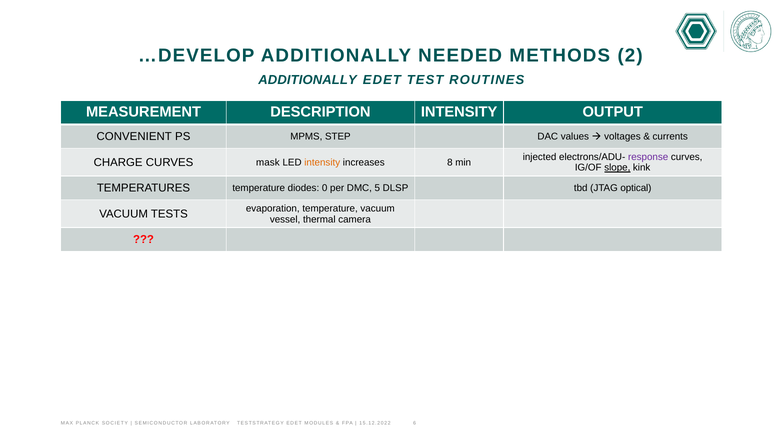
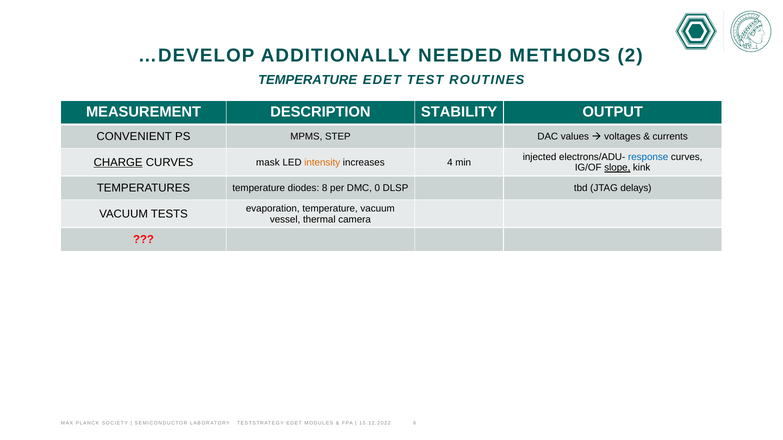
ADDITIONALLY: ADDITIONALLY -> TEMPERATURE (308, 80)
DESCRIPTION INTENSITY: INTENSITY -> STABILITY (459, 112)
response colour: purple -> blue (648, 157)
CHARGE underline: none -> present (118, 162)
8: 8 -> 4 (450, 162)
0: 0 -> 8 (325, 188)
5: 5 -> 0 (377, 188)
optical: optical -> delays (636, 188)
